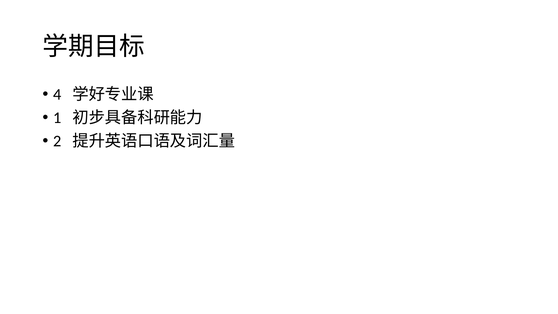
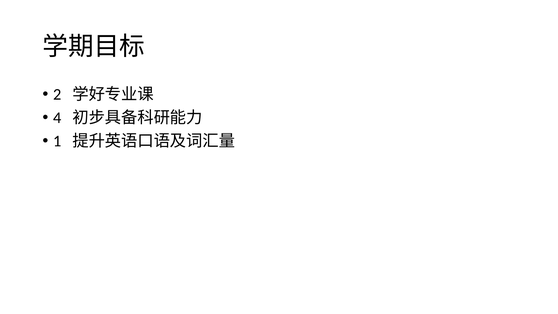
4: 4 -> 2 (57, 94)
1: 1 -> 4 (57, 118)
2: 2 -> 1 (57, 141)
